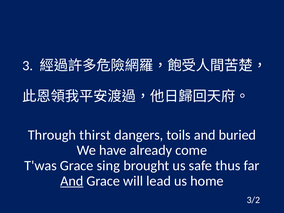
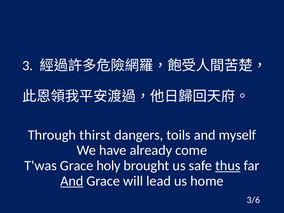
buried: buried -> myself (237, 135)
sing: sing -> holy (109, 166)
thus underline: none -> present (228, 166)
3/2: 3/2 -> 3/6 (253, 200)
